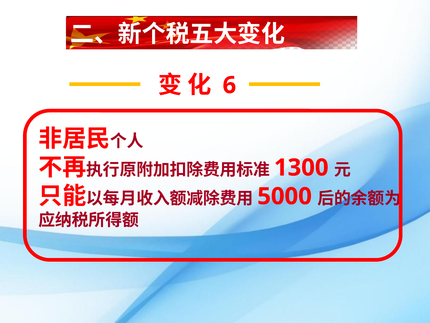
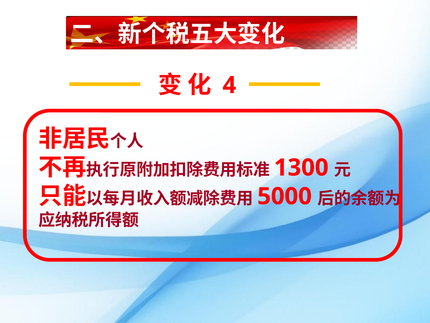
6: 6 -> 4 (229, 85)
